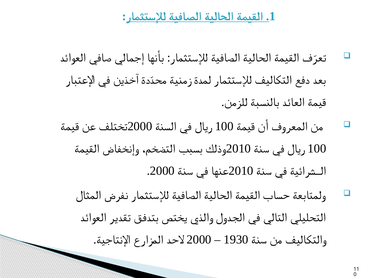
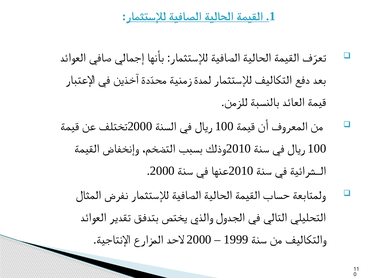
1930: 1930 -> 1999 (236, 239)
